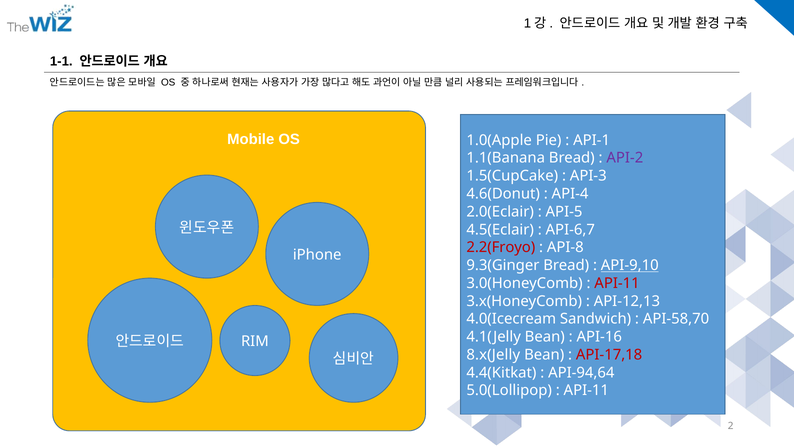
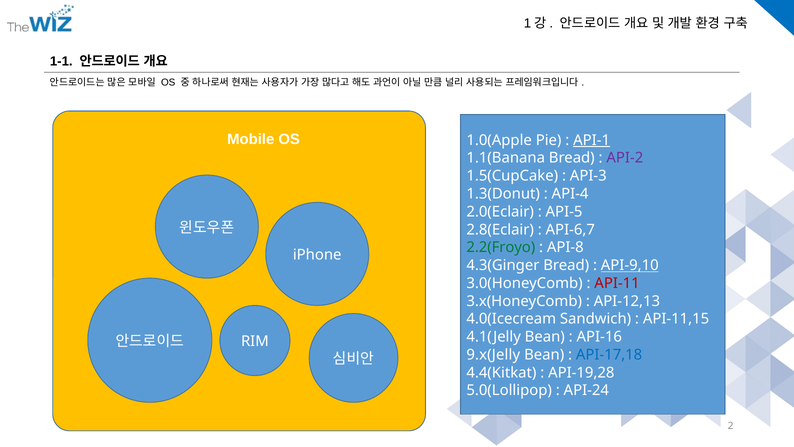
API-1 underline: none -> present (592, 140)
4.6(Donut: 4.6(Donut -> 1.3(Donut (503, 194)
4.5(Eclair: 4.5(Eclair -> 2.8(Eclair (500, 229)
2.2(Froyo colour: red -> green (501, 247)
9.3(Ginger: 9.3(Ginger -> 4.3(Ginger (503, 265)
API-58,70: API-58,70 -> API-11,15 (676, 319)
8.x(Jelly: 8.x(Jelly -> 9.x(Jelly (493, 354)
API-17,18 colour: red -> blue (609, 354)
API-94,64: API-94,64 -> API-19,28 (581, 372)
API-11: API-11 -> API-24 (586, 390)
